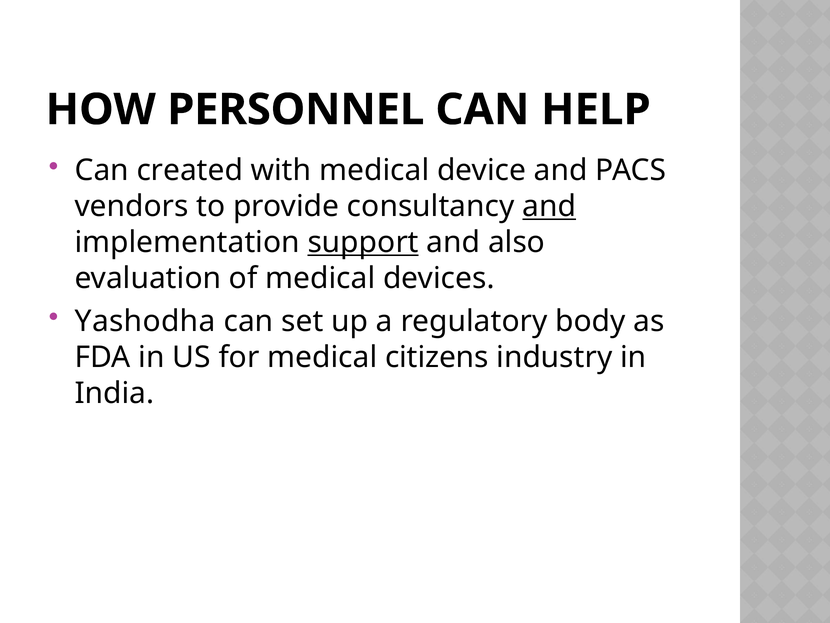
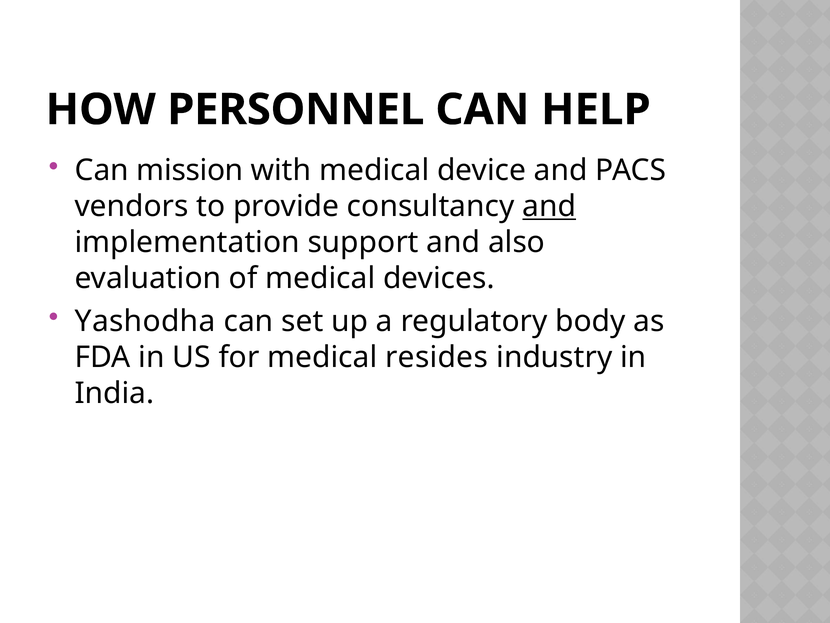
created: created -> mission (190, 170)
support underline: present -> none (363, 242)
citizens: citizens -> resides (437, 357)
